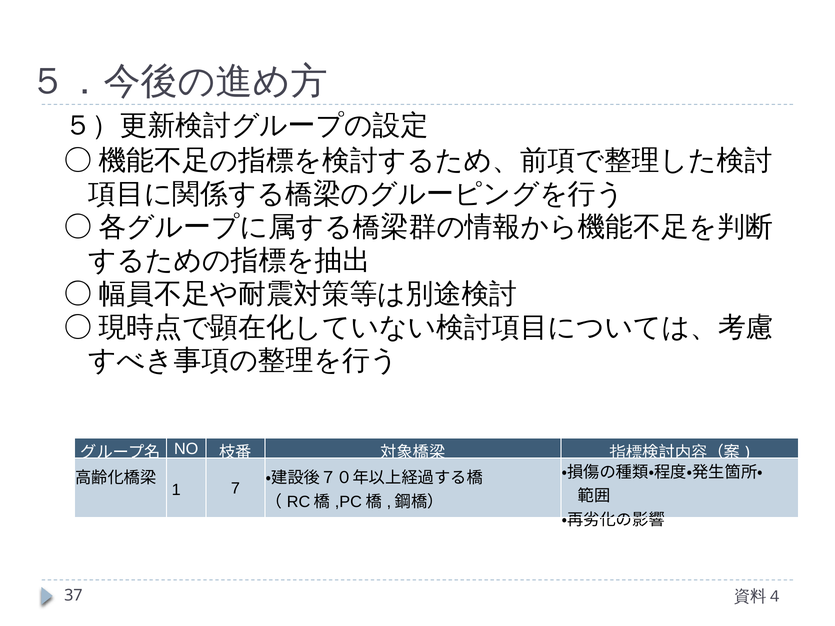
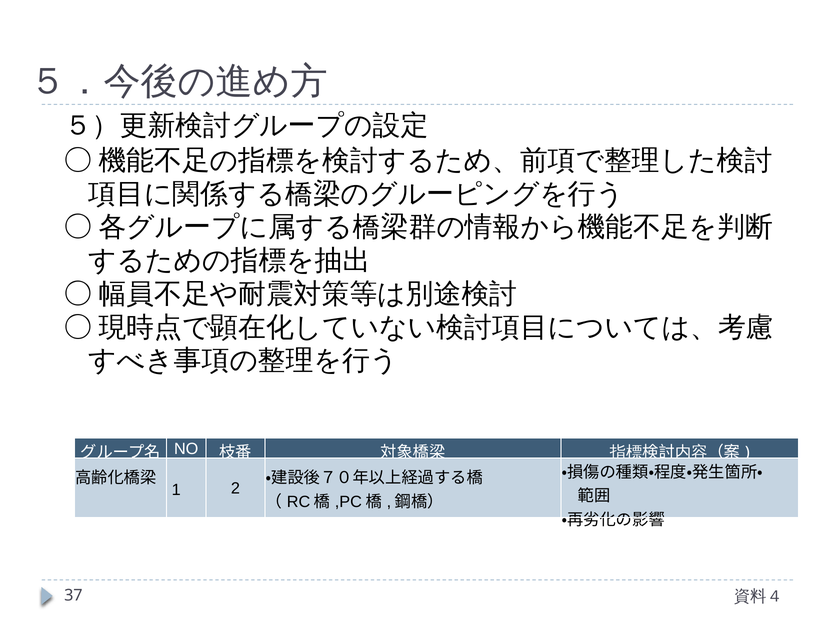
7: 7 -> 2 (235, 489)
